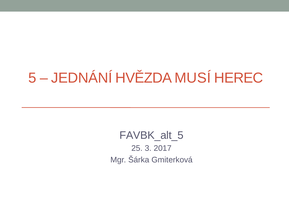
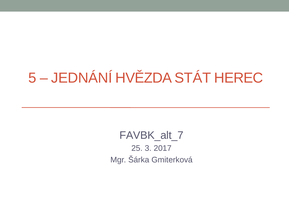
MUSÍ: MUSÍ -> STÁT (193, 78)
FAVBK_alt_5: FAVBK_alt_5 -> FAVBK_alt_7 (152, 135)
